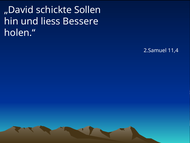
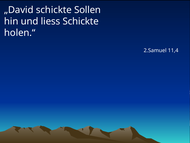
liess Bessere: Bessere -> Schickte (81, 21)
